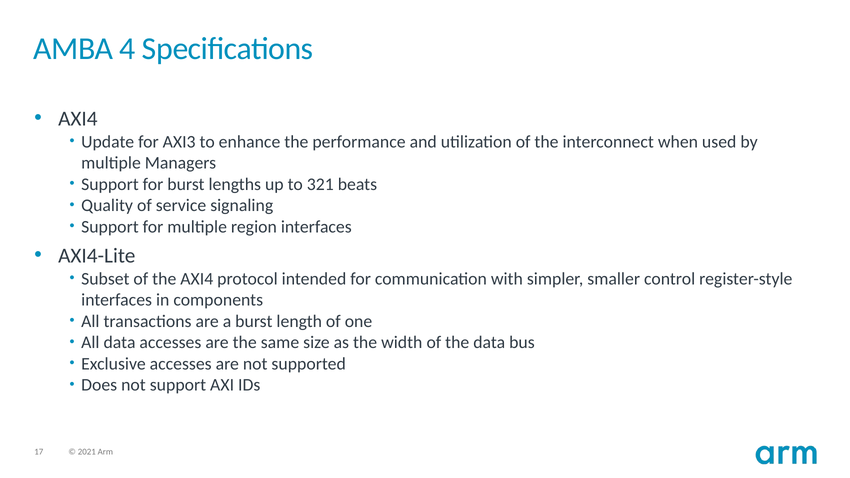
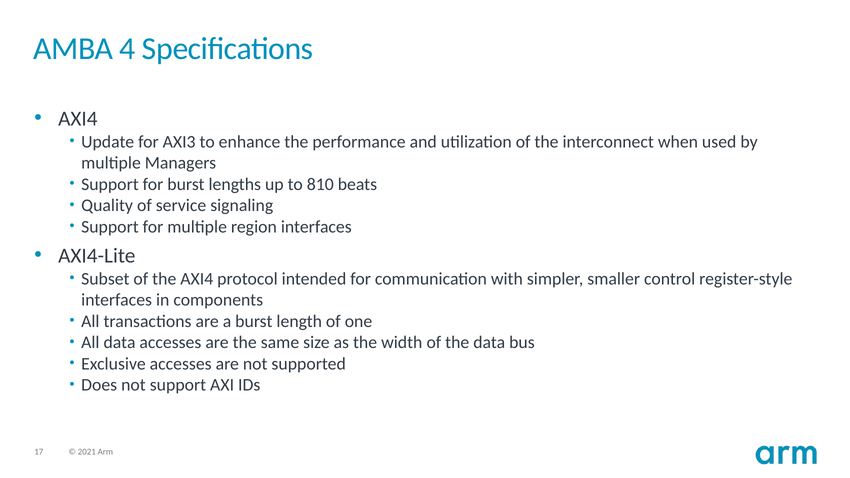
321: 321 -> 810 (320, 184)
